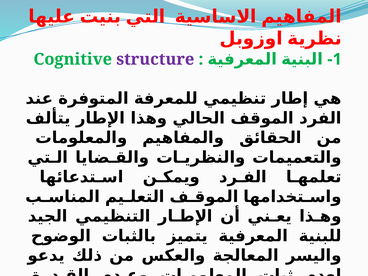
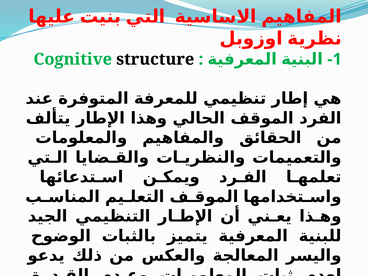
structure colour: purple -> black (155, 59)
